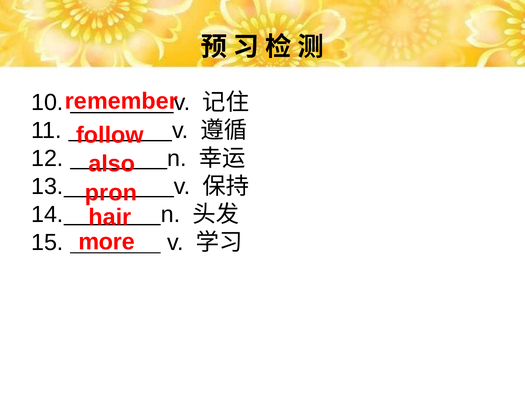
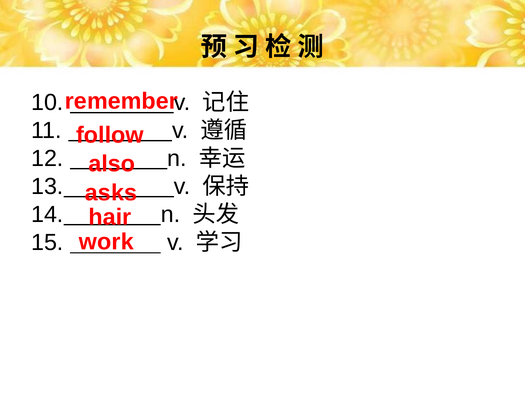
pron: pron -> asks (111, 193)
more: more -> work (106, 242)
